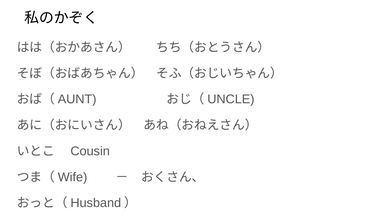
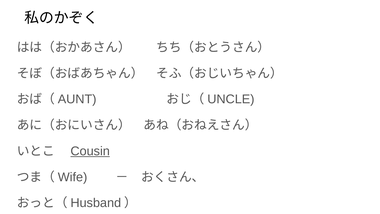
Cousin underline: none -> present (90, 151)
